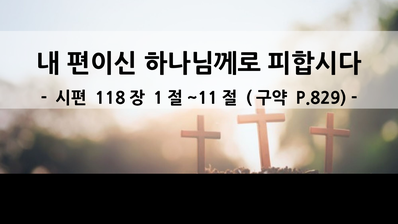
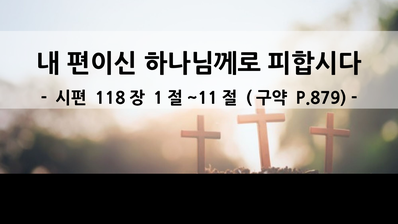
P.829: P.829 -> P.879 (321, 98)
